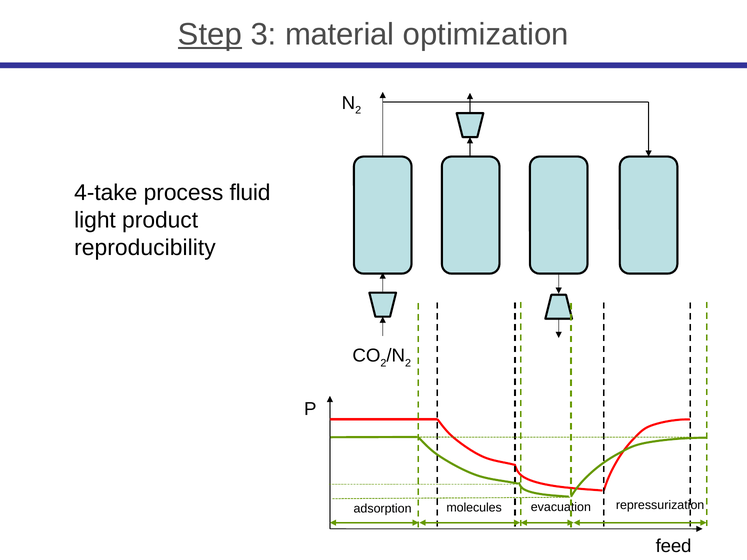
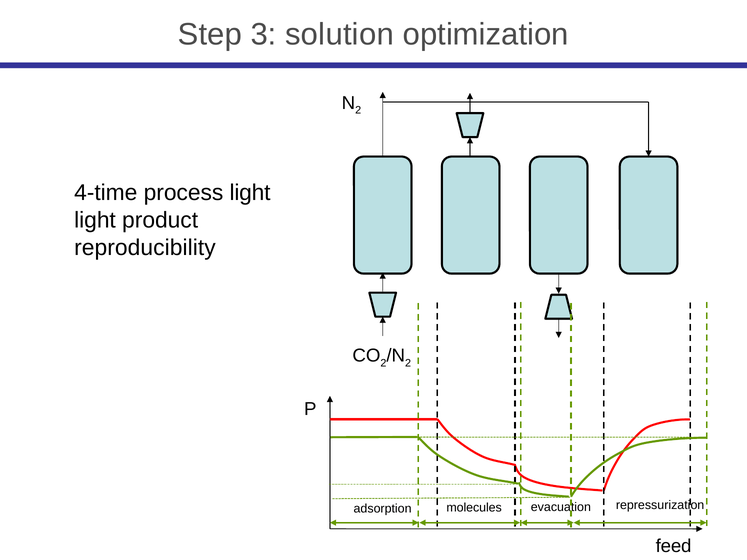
Step underline: present -> none (210, 35)
material: material -> solution (340, 35)
4-take: 4-take -> 4-time (106, 193)
process fluid: fluid -> light (250, 193)
